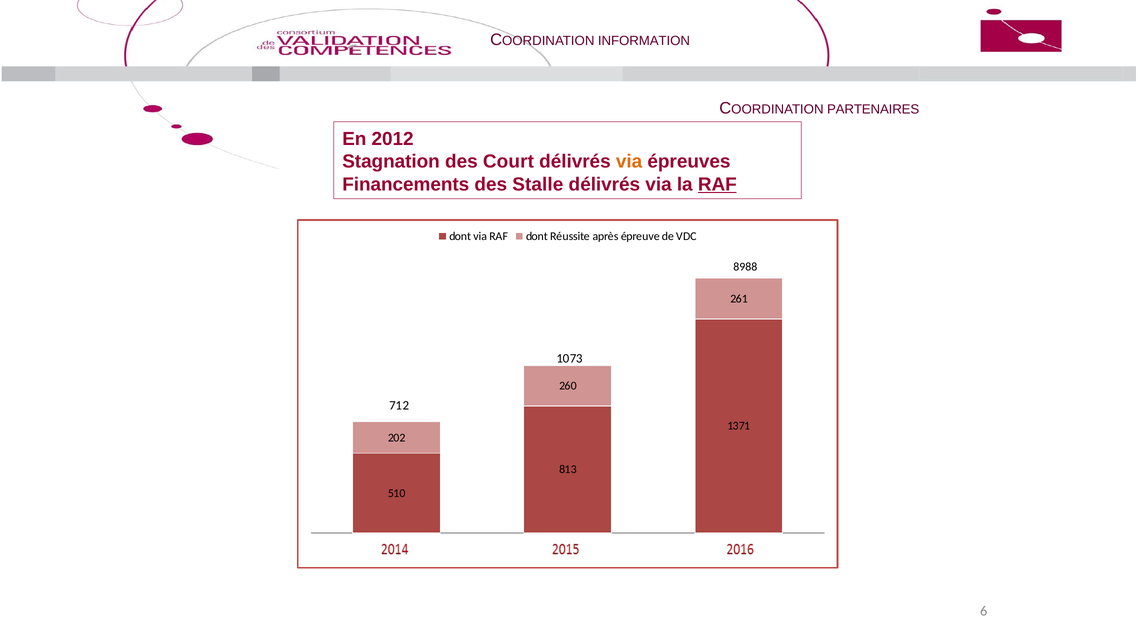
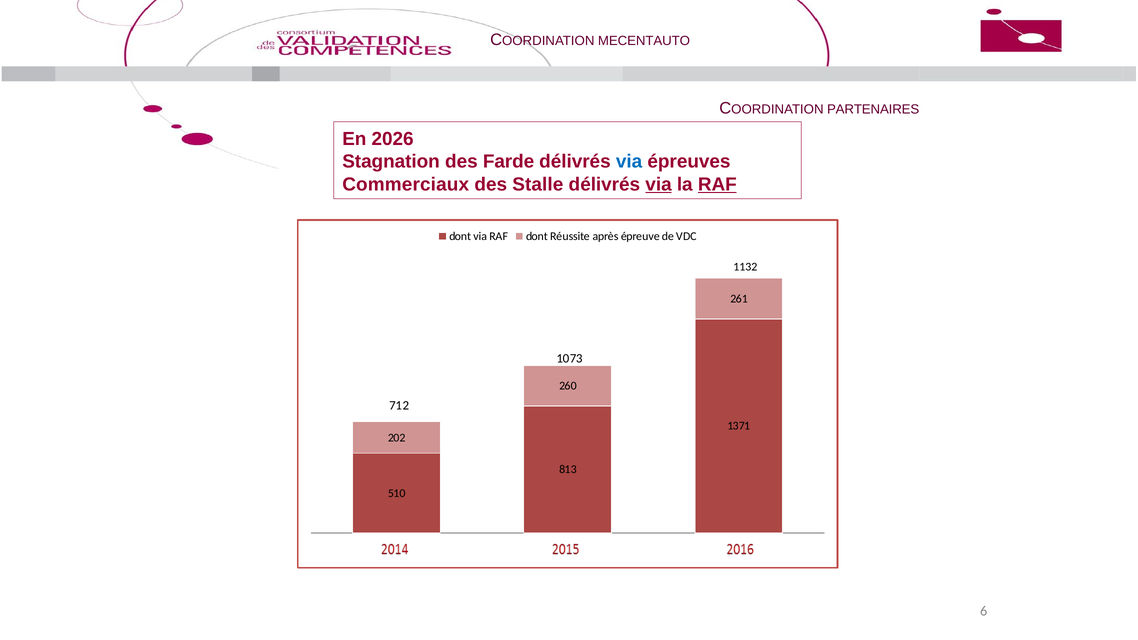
INFORMATION: INFORMATION -> MECENTAUTO (644, 41)
2012: 2012 -> 2026 (393, 139)
Court: Court -> Farde (509, 162)
via colour: orange -> blue (629, 162)
Financements: Financements -> Commerciaux (406, 184)
via underline: none -> present (659, 184)
8988: 8988 -> 1132 (745, 267)
